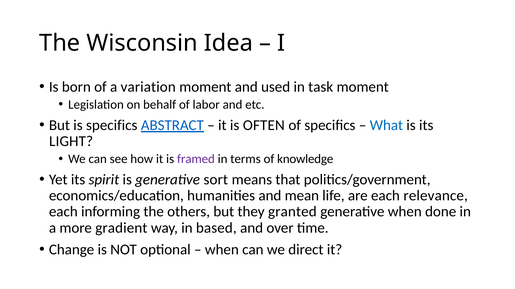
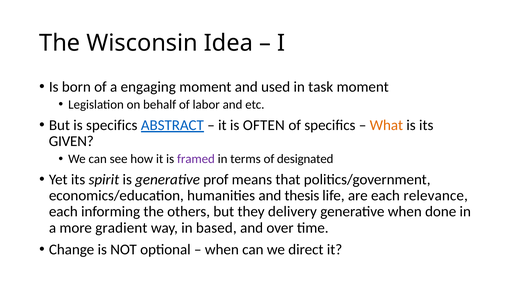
variation: variation -> engaging (148, 87)
What colour: blue -> orange (386, 125)
LIGHT: LIGHT -> GIVEN (71, 142)
knowledge: knowledge -> designated (305, 159)
sort: sort -> prof (216, 180)
mean: mean -> thesis (302, 196)
granted: granted -> delivery (292, 212)
